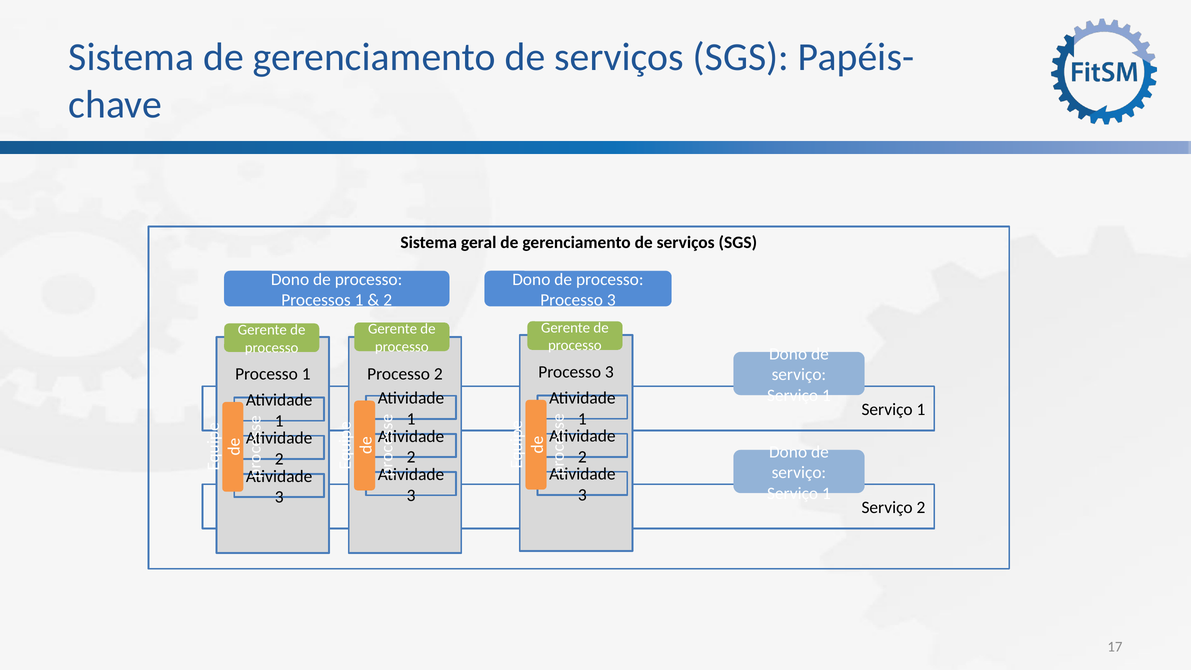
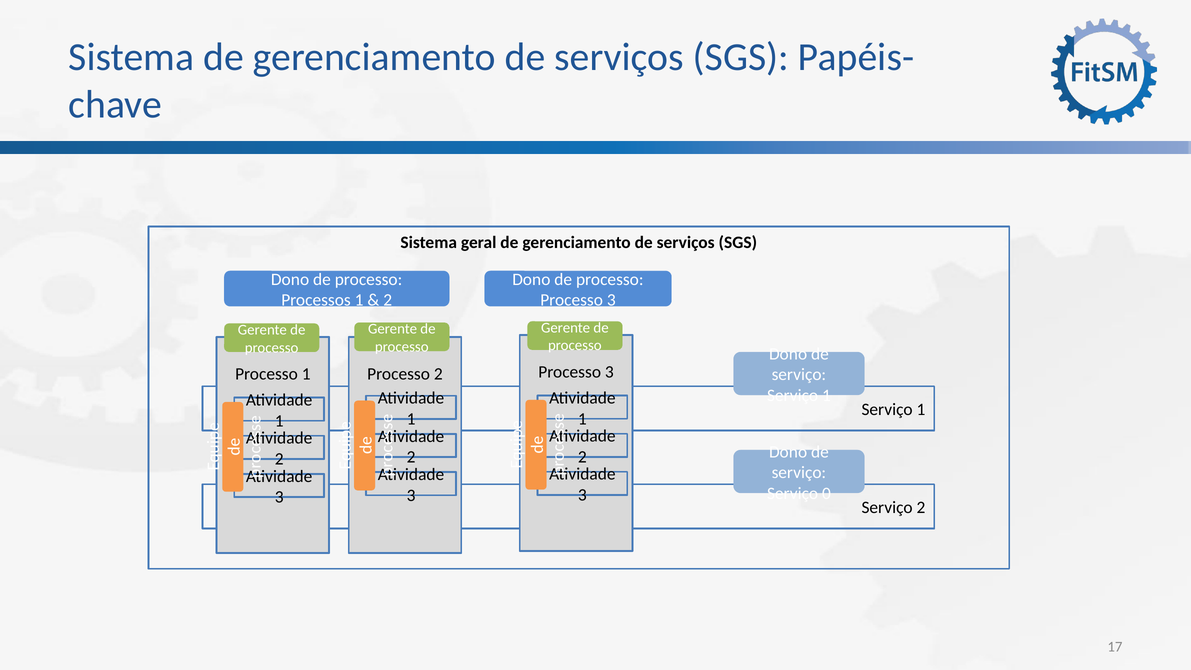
1: 1 -> 0 (826, 493)
